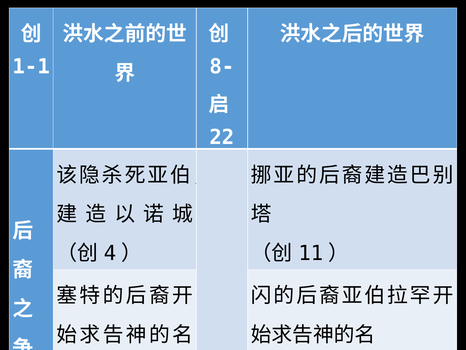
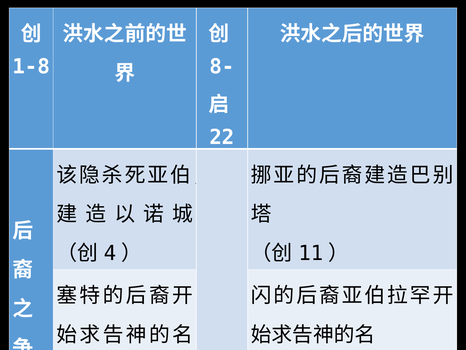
1-1: 1-1 -> 1-8 (31, 67)
